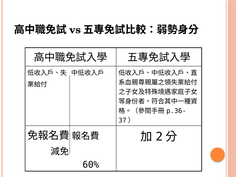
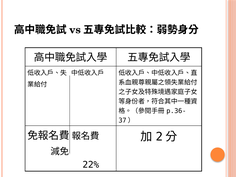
60%: 60% -> 22% (91, 165)
